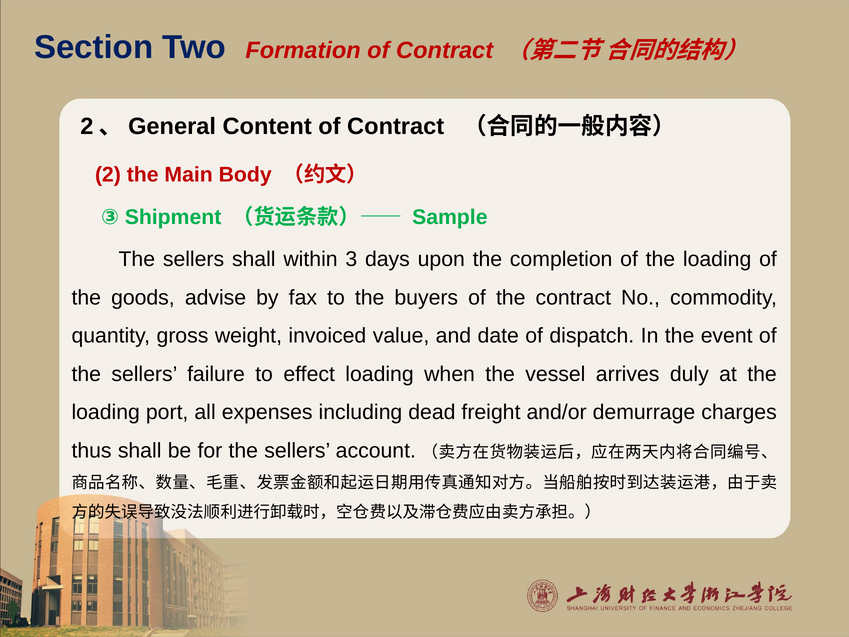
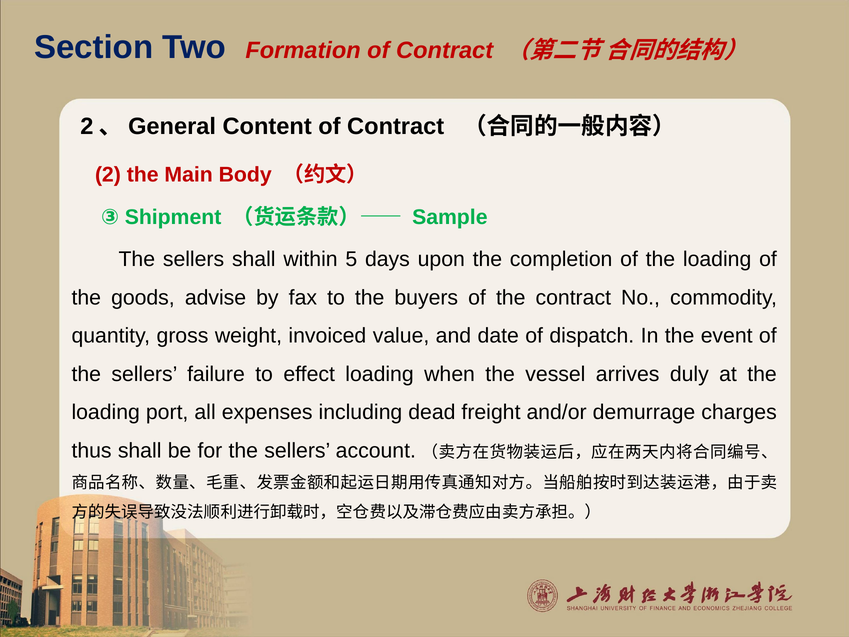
3: 3 -> 5 (351, 259)
